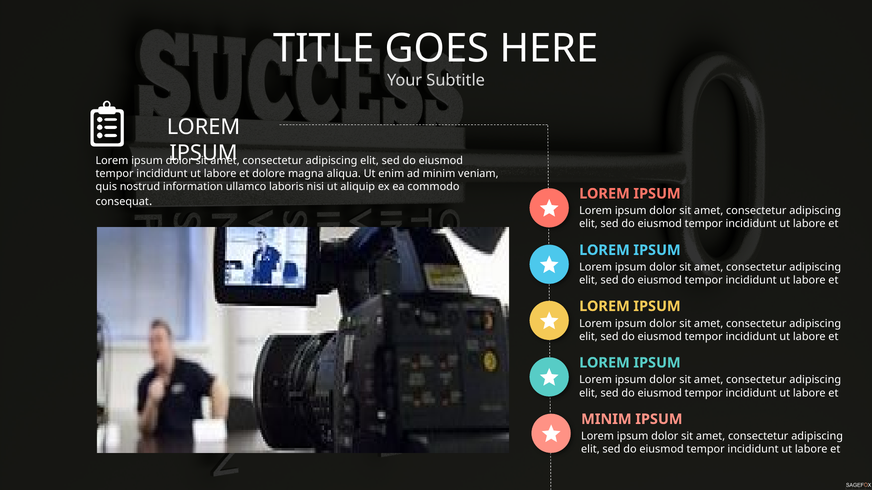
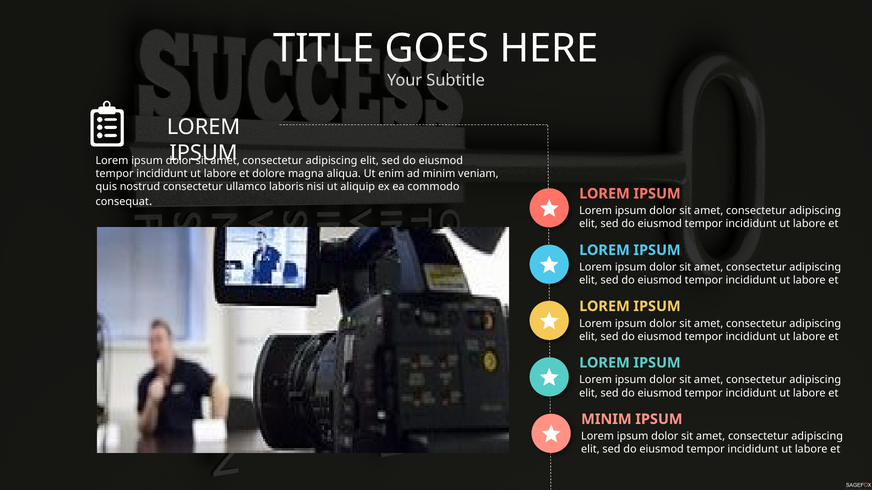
nostrud information: information -> consectetur (193, 187)
